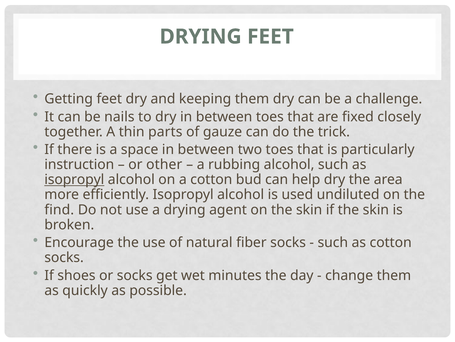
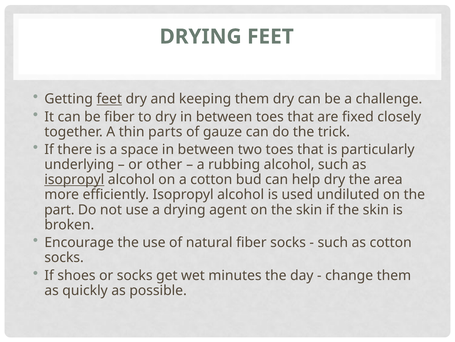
feet underline: none -> present (109, 99)
be nails: nails -> fiber (119, 117)
instruction: instruction -> underlying (79, 164)
find: find -> part (59, 209)
